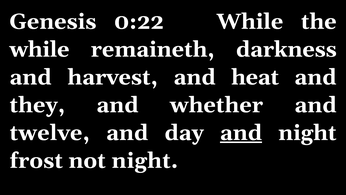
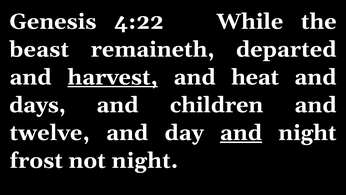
0:22: 0:22 -> 4:22 (139, 22)
while: while -> beast (39, 49)
darkness: darkness -> departed (286, 49)
harvest underline: none -> present (113, 77)
they: they -> days (37, 105)
whether: whether -> children (217, 105)
